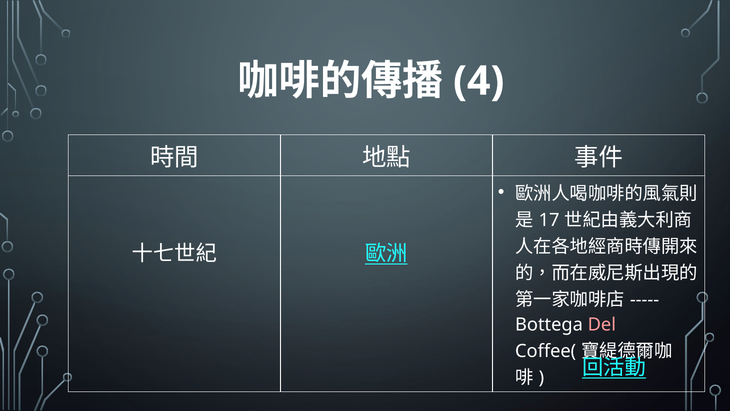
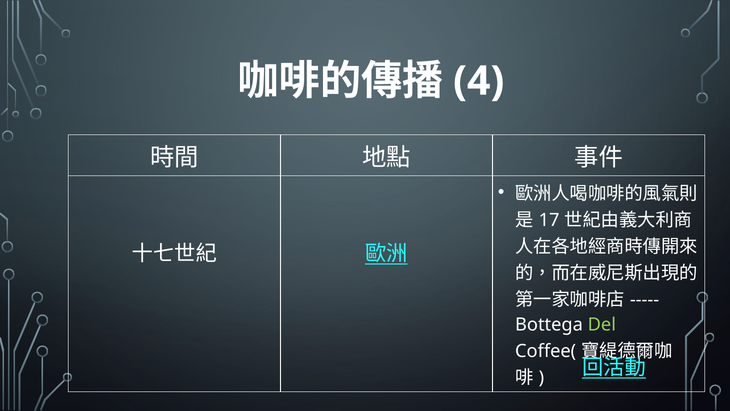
Del colour: pink -> light green (602, 324)
